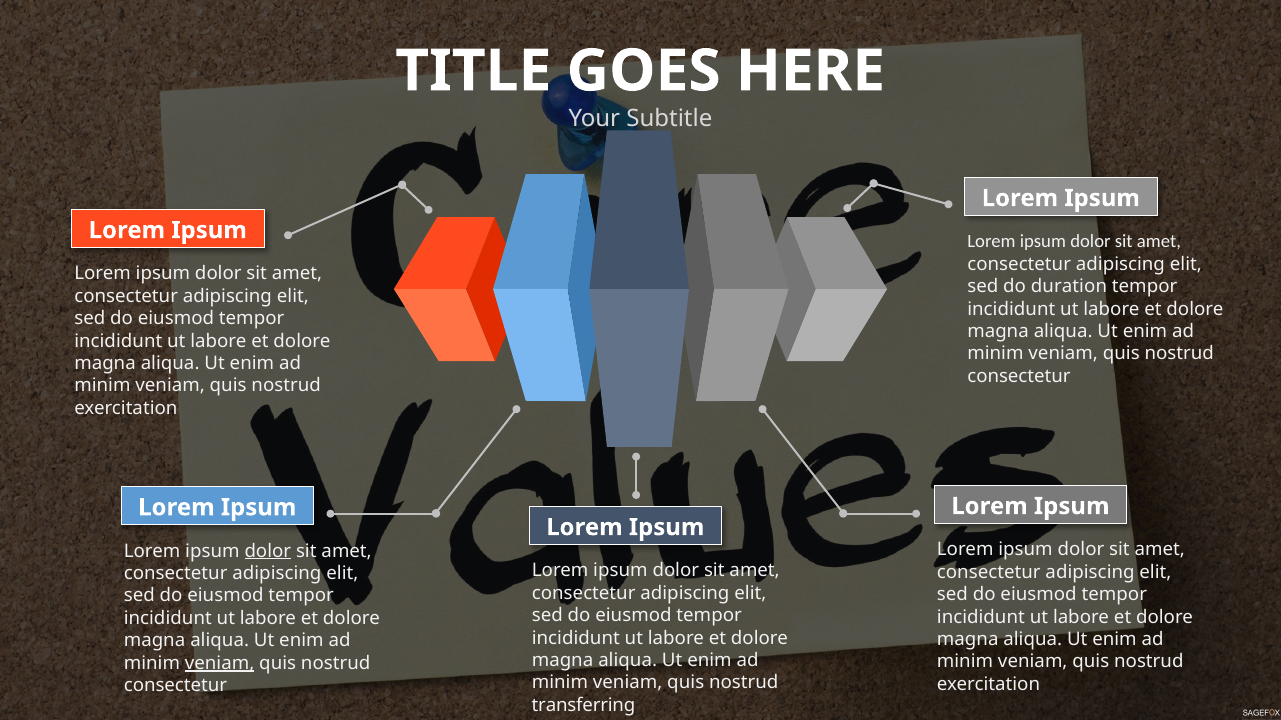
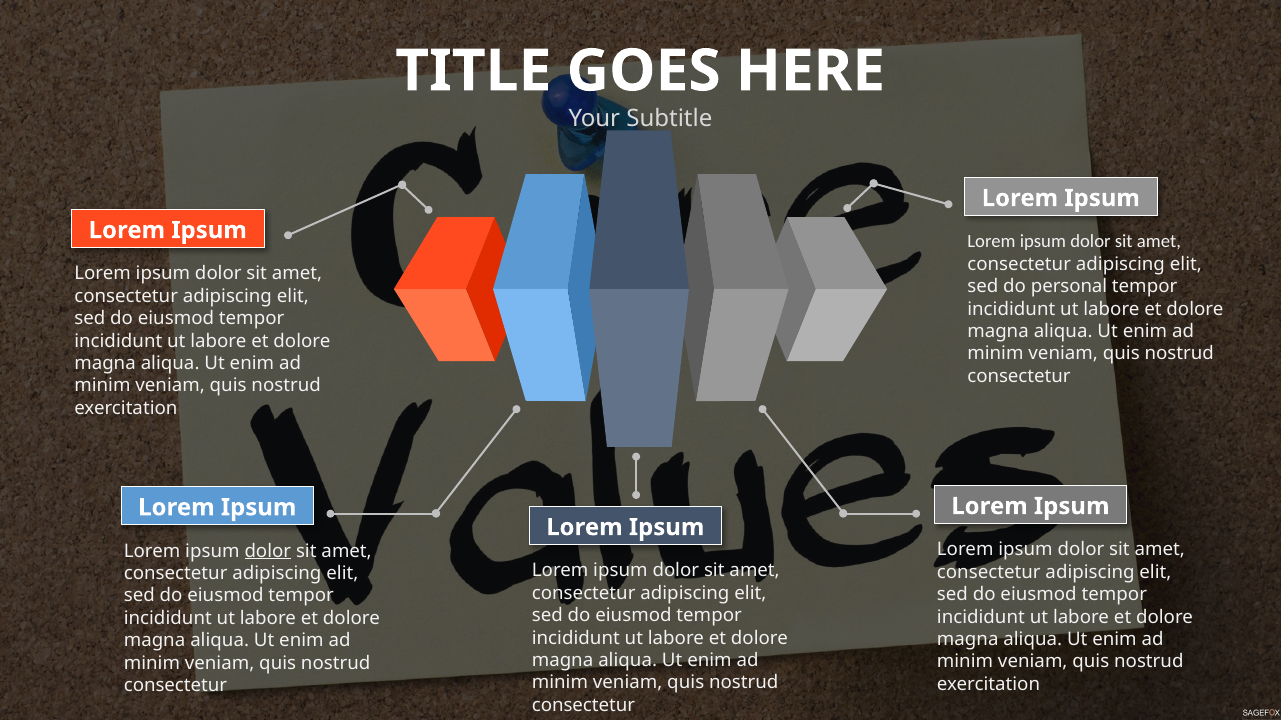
duration: duration -> personal (1069, 287)
veniam underline: present -> none (220, 663)
transferring: transferring -> consectetur (583, 706)
